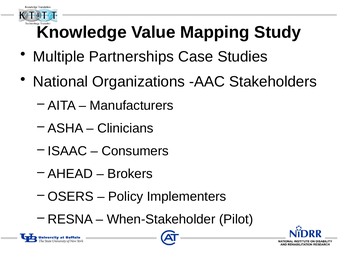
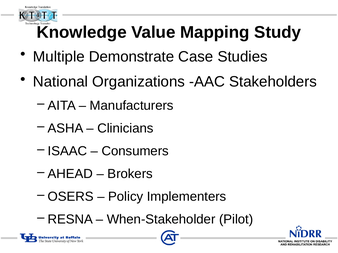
Partnerships: Partnerships -> Demonstrate (132, 57)
